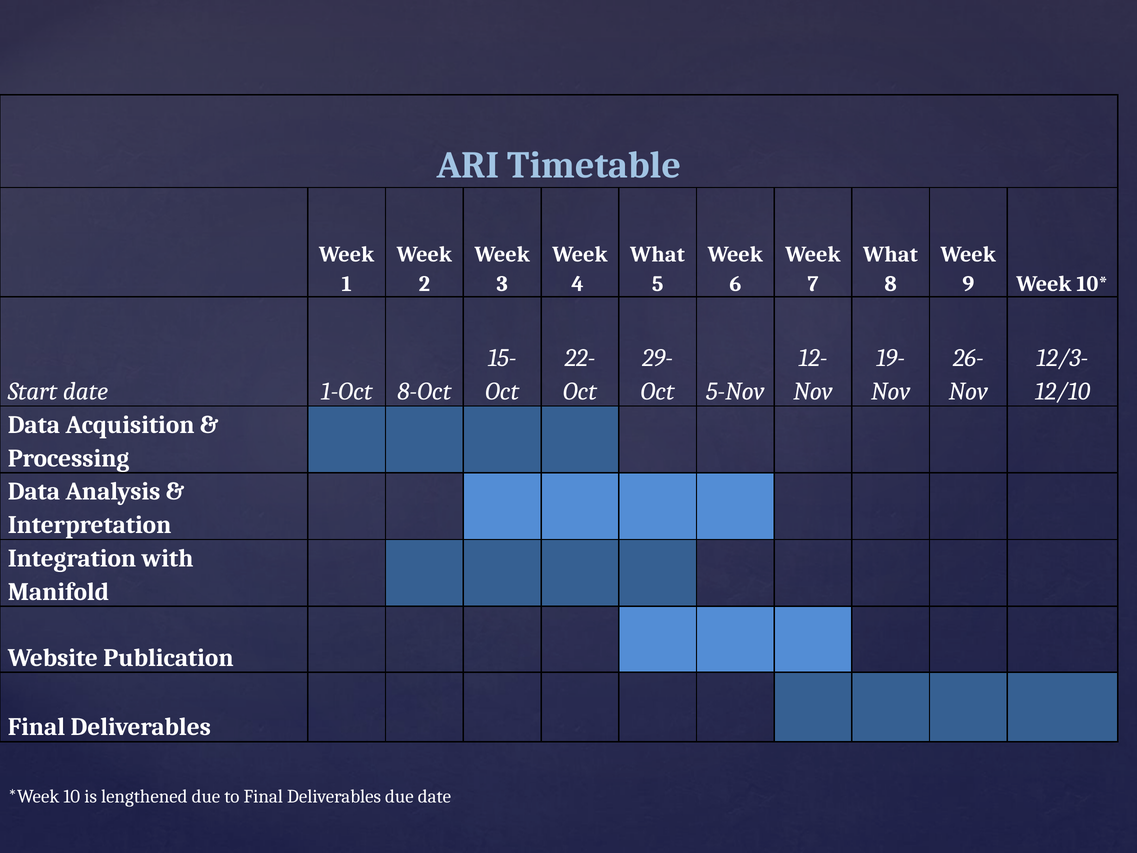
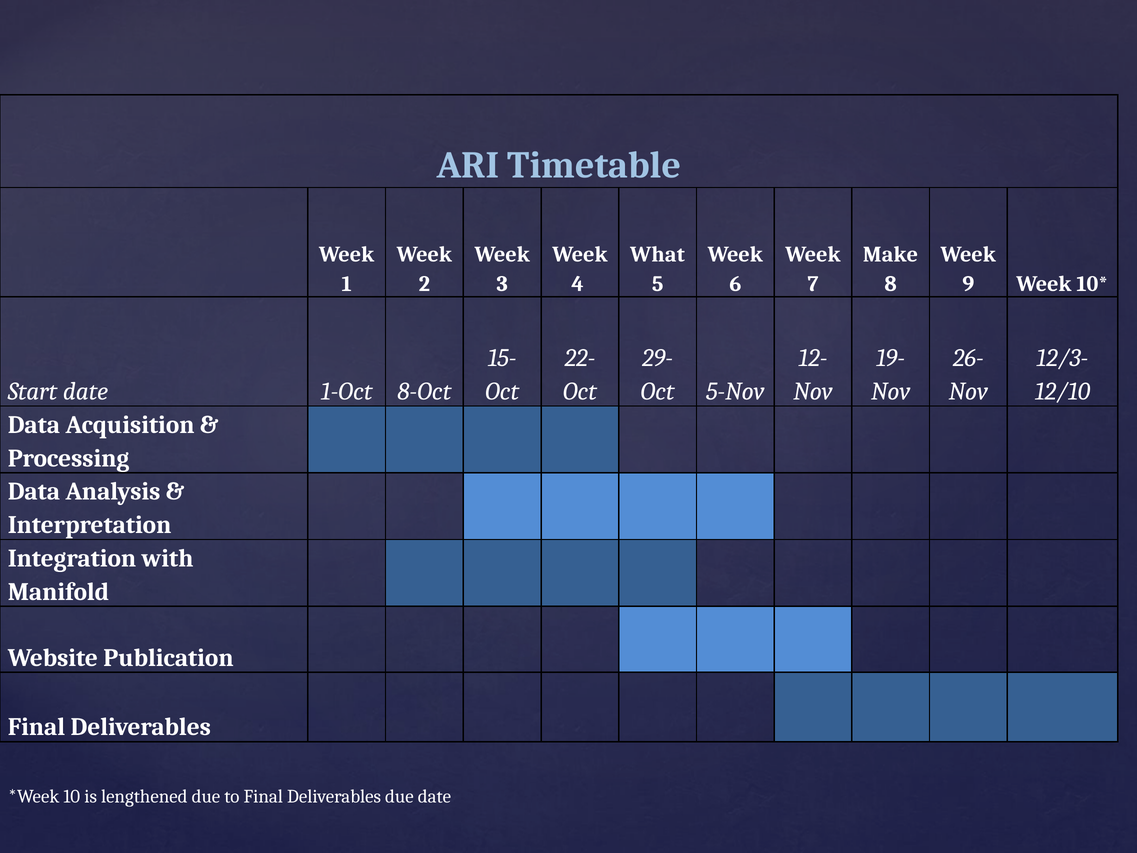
What: What -> Make (891, 255)
